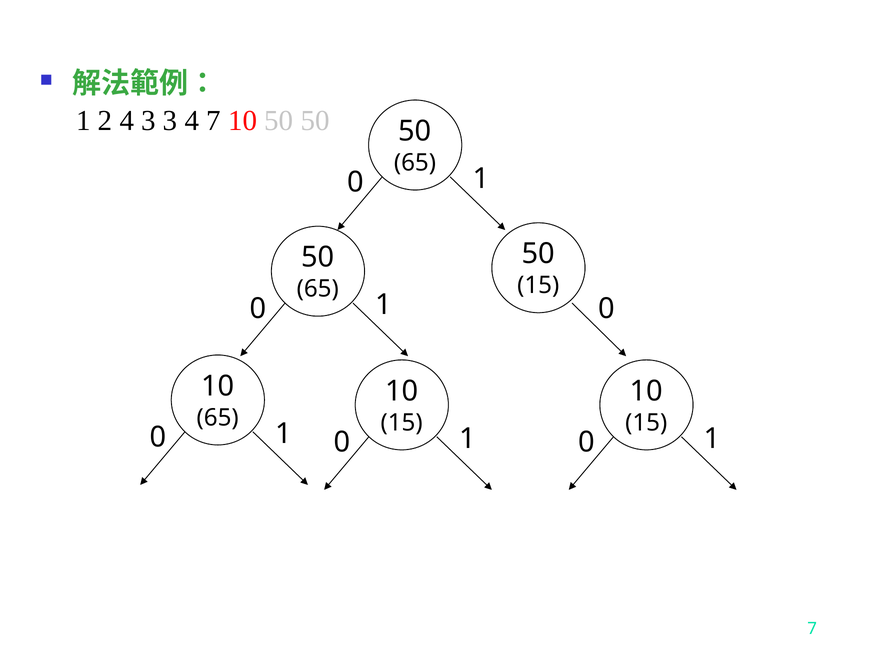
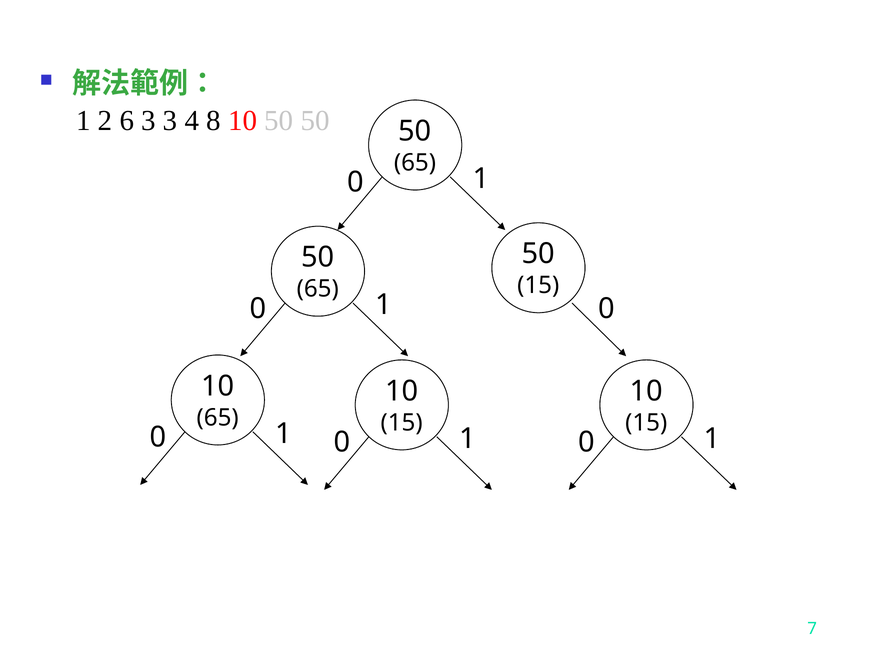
2 4: 4 -> 6 (127, 121)
4 7: 7 -> 8 (214, 121)
